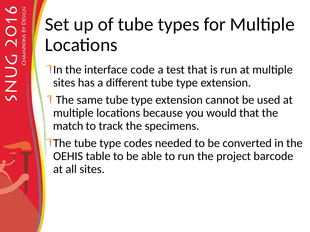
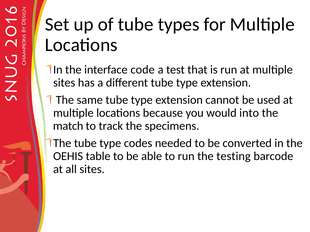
would that: that -> into (249, 113)
project: project -> testing (234, 156)
